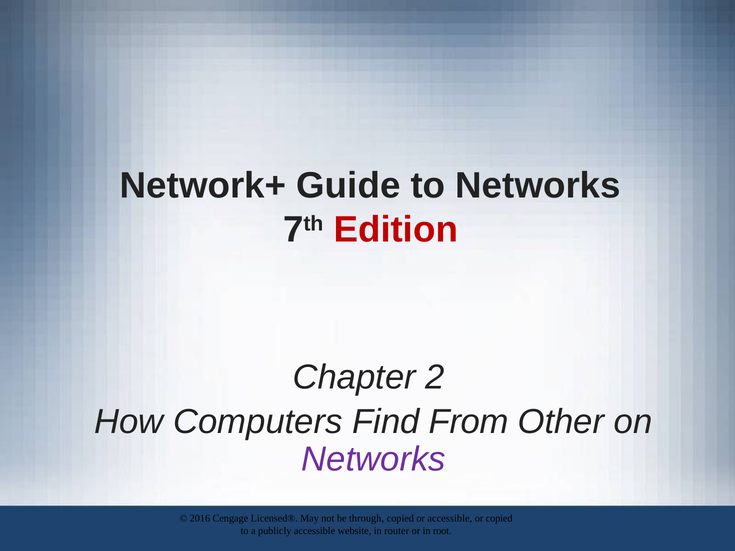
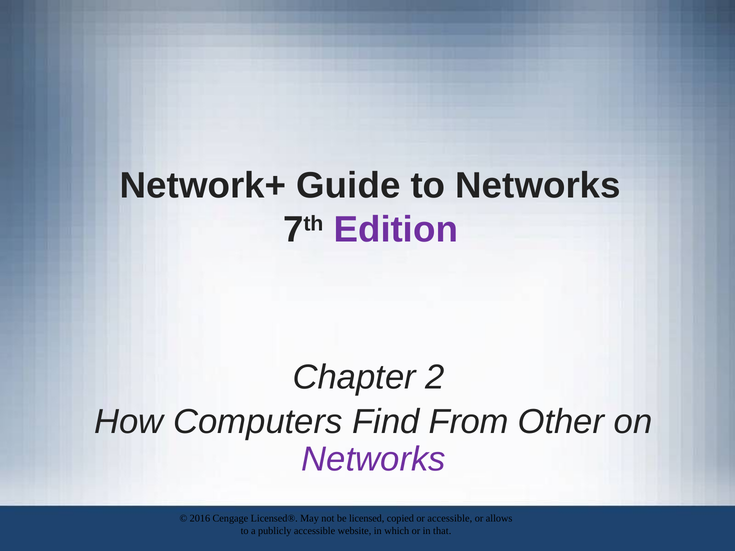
Edition colour: red -> purple (396, 230)
through: through -> licensed (367, 519)
or copied: copied -> allows (499, 519)
router: router -> which (397, 531)
root: root -> that (442, 531)
